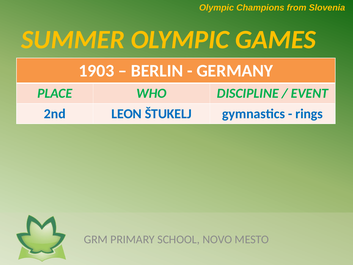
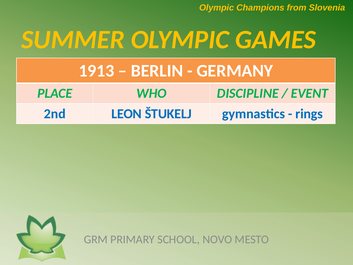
1903: 1903 -> 1913 (96, 71)
